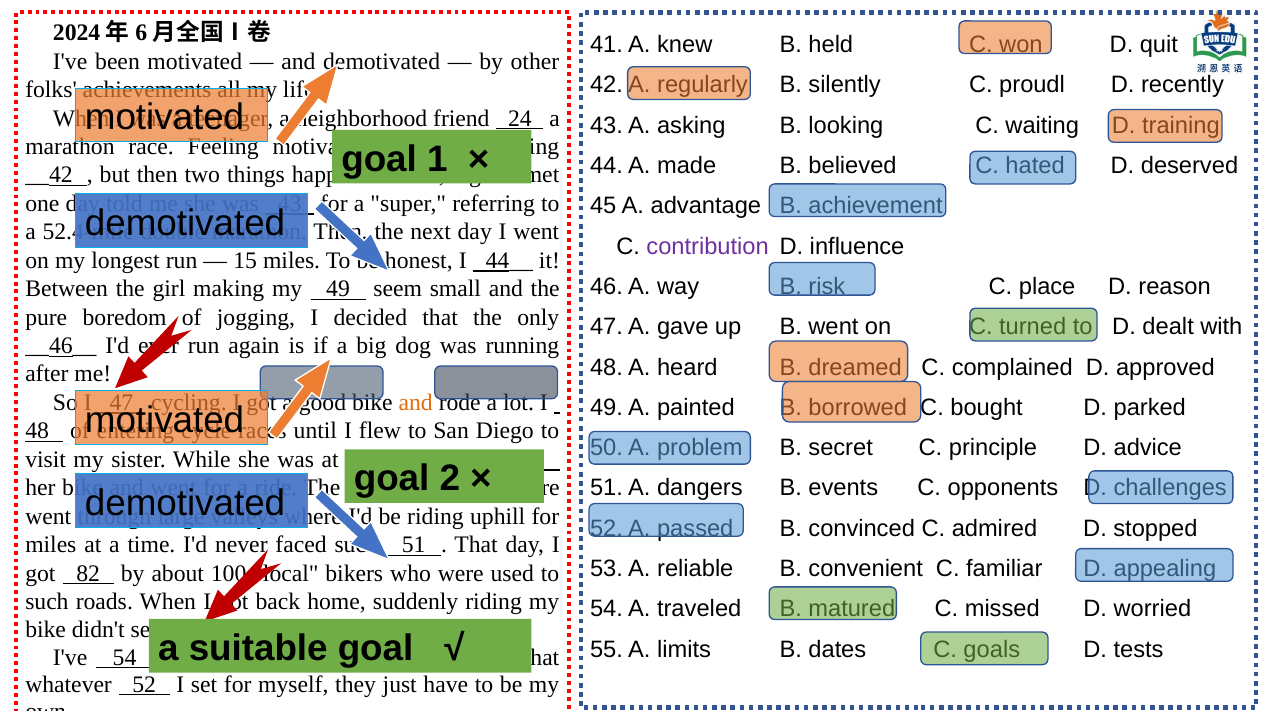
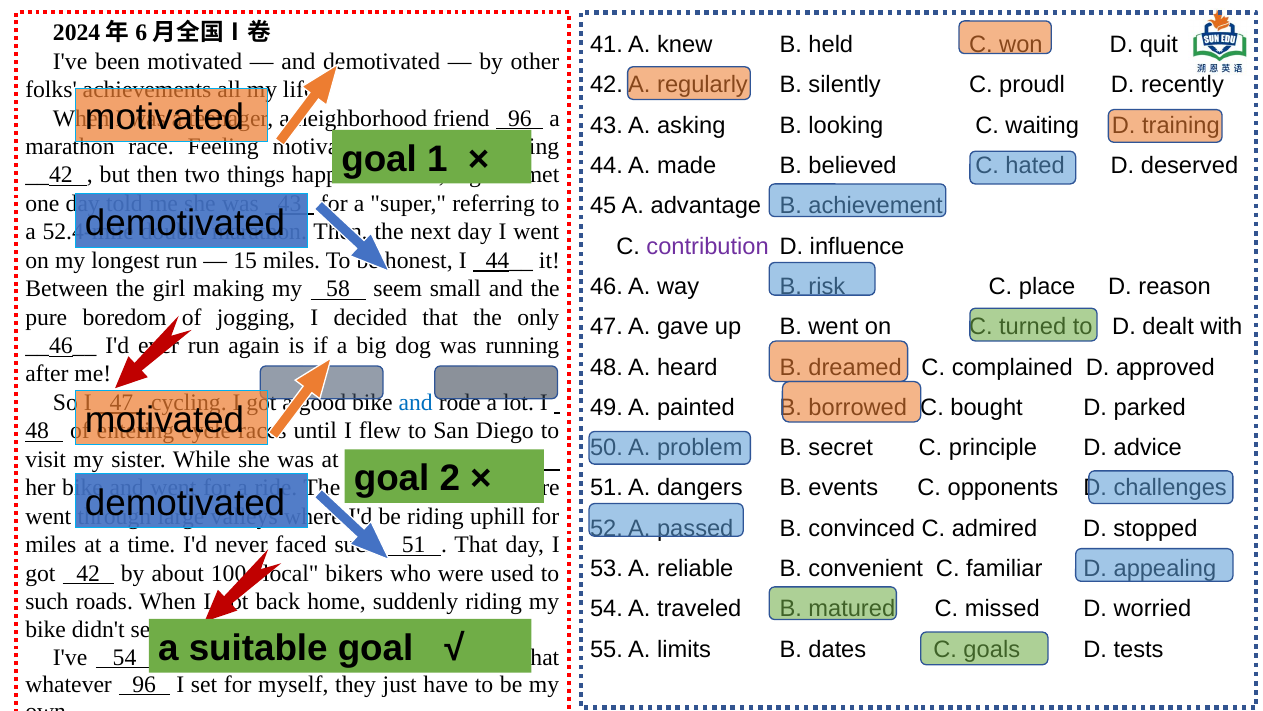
friend 24: 24 -> 96 (520, 118)
my 49: 49 -> 58 (338, 289)
and colour: orange -> blue (416, 402)
got 82: 82 -> 42 (88, 573)
whatever 52: 52 -> 96 (144, 684)
